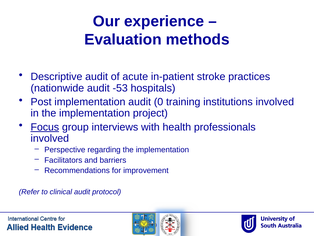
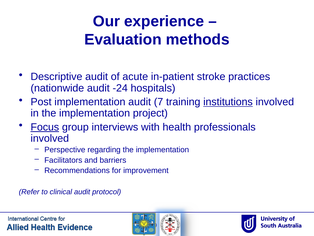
-53: -53 -> -24 (120, 88)
0: 0 -> 7 (159, 102)
institutions underline: none -> present (228, 102)
